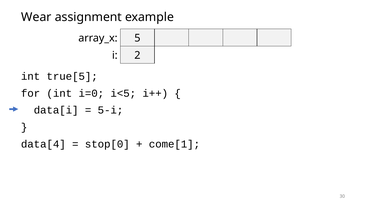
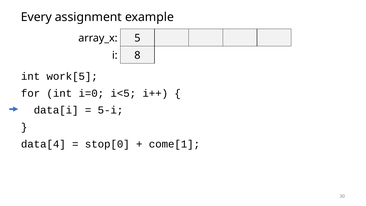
Wear: Wear -> Every (36, 17)
2: 2 -> 8 (137, 55)
true[5: true[5 -> work[5 (72, 76)
